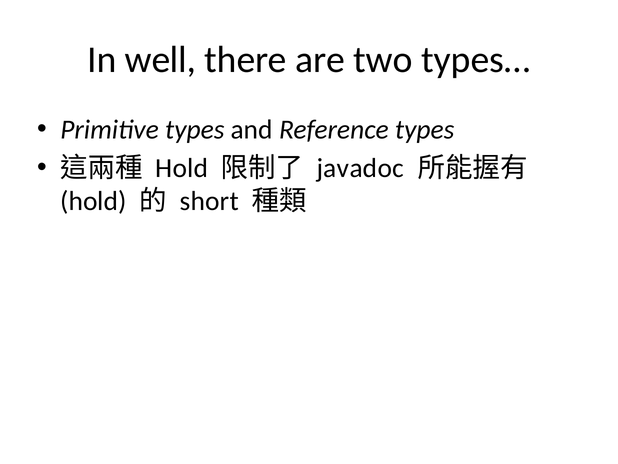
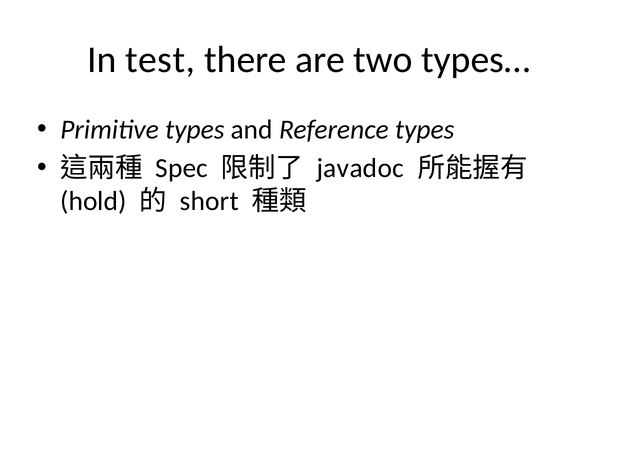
well: well -> test (160, 60)
Hold: Hold -> Spec (182, 168)
